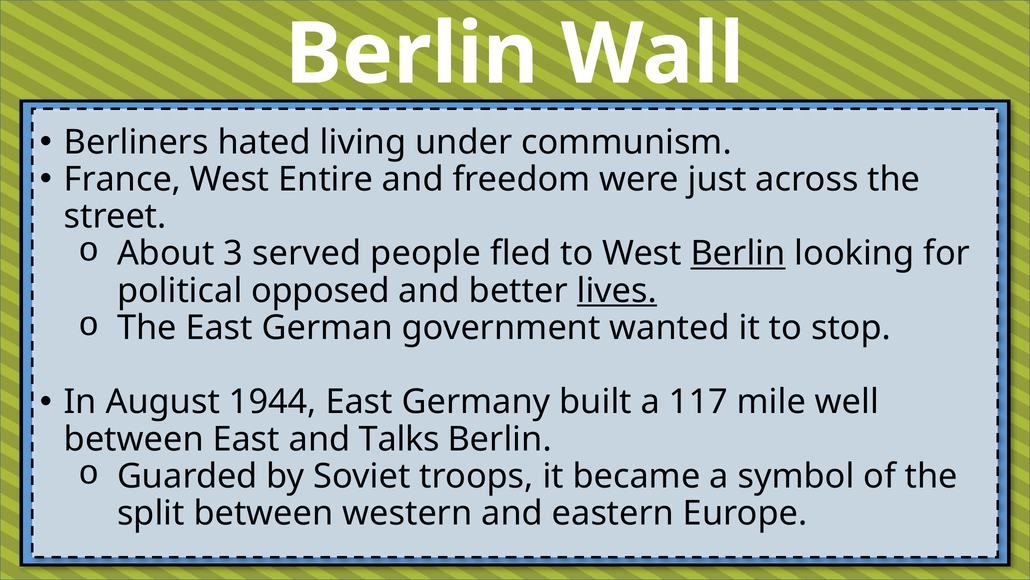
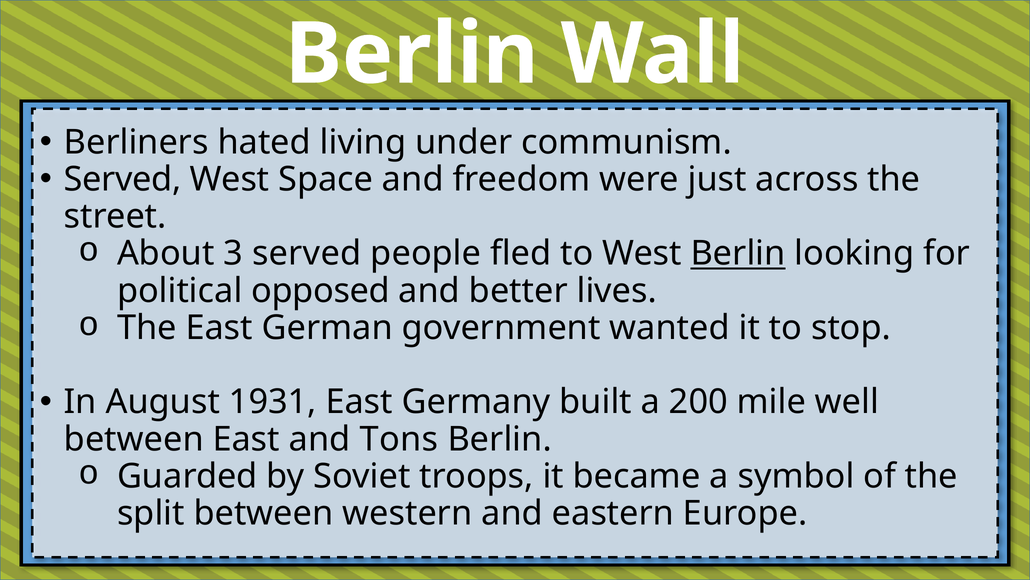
France: France -> Served (123, 179)
Entire: Entire -> Space (326, 179)
lives underline: present -> none (617, 290)
1944: 1944 -> 1931 (273, 402)
117: 117 -> 200 (698, 402)
Talks: Talks -> Tons (399, 439)
